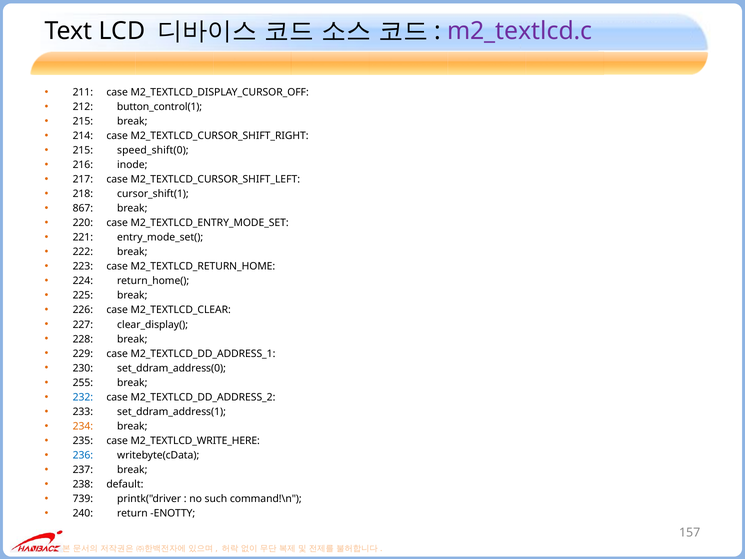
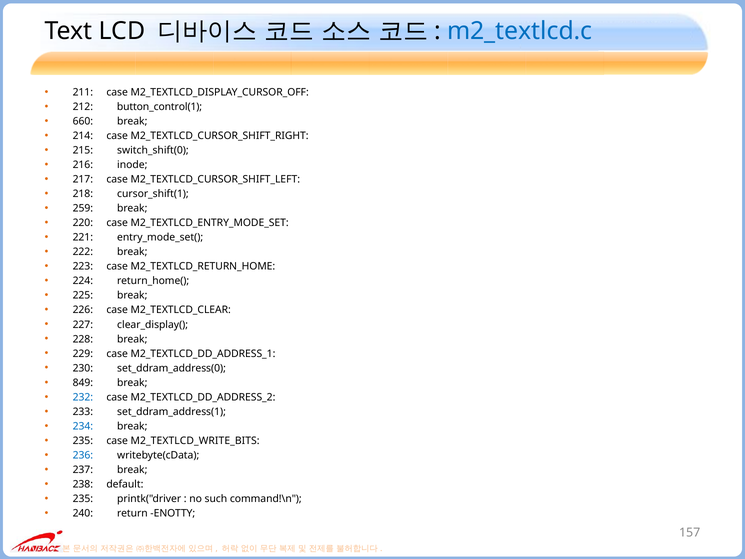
m2_textlcd.c colour: purple -> blue (520, 31)
215: 215 -> 660 (83, 121)
speed_shift(0: speed_shift(0 -> switch_shift(0 (153, 150)
867: 867 -> 259 (83, 208)
255: 255 -> 849 (83, 383)
234 colour: orange -> blue (83, 426)
M2_TEXTLCD_WRITE_HERE: M2_TEXTLCD_WRITE_HERE -> M2_TEXTLCD_WRITE_BITS (195, 441)
739: 739 -> 235 (83, 499)
